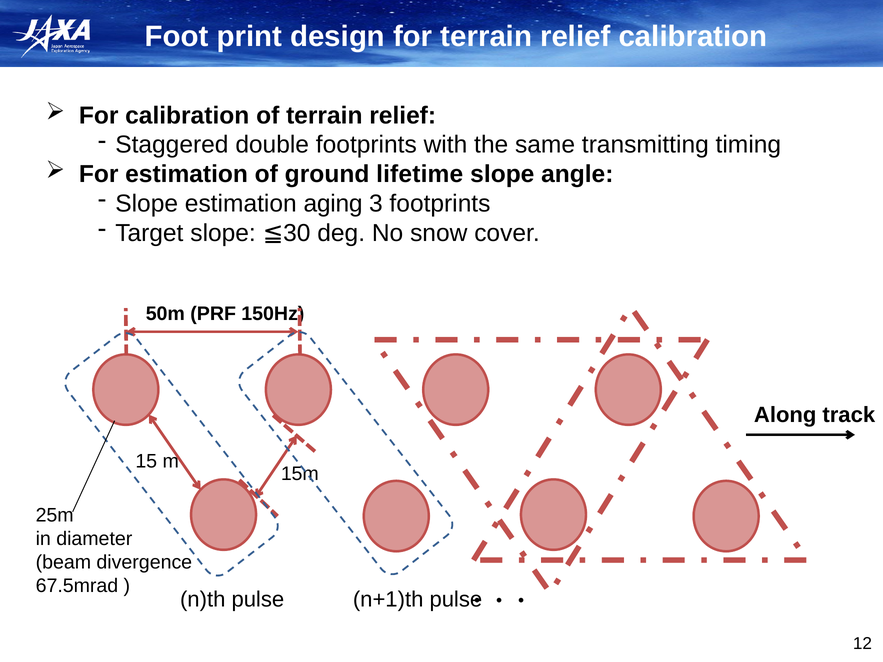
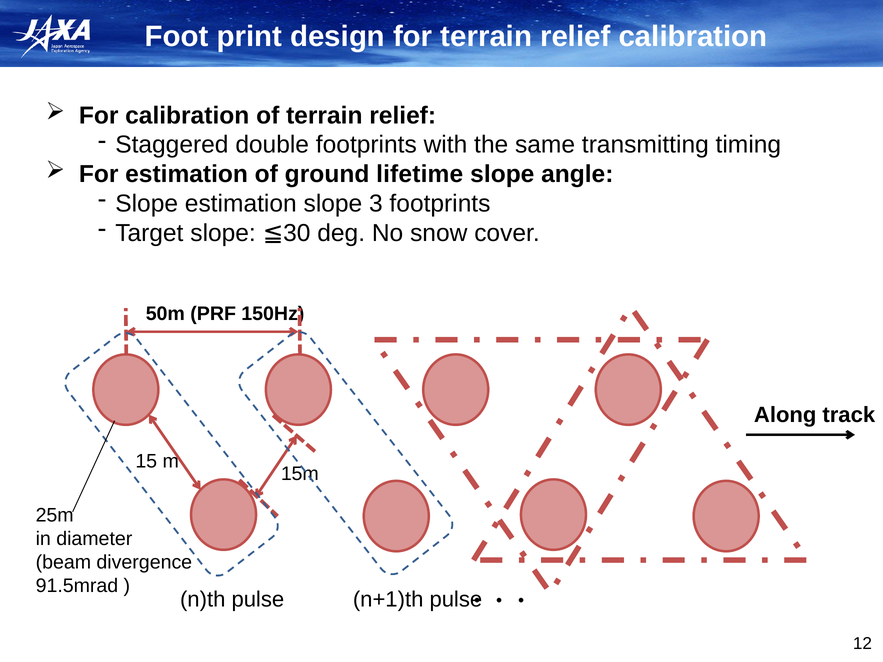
estimation aging: aging -> slope (333, 204)
67.5mrad: 67.5mrad -> 91.5mrad (77, 586)
